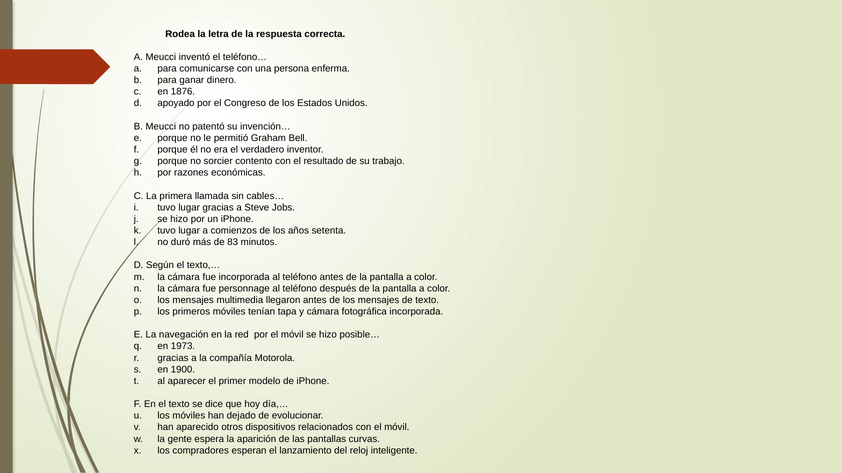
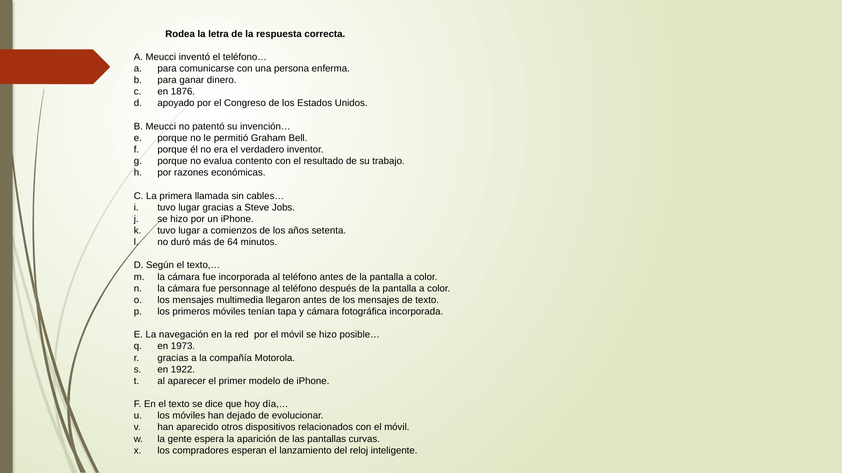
sorcier: sorcier -> evalua (218, 161)
83: 83 -> 64 (233, 242)
1900: 1900 -> 1922 (183, 370)
